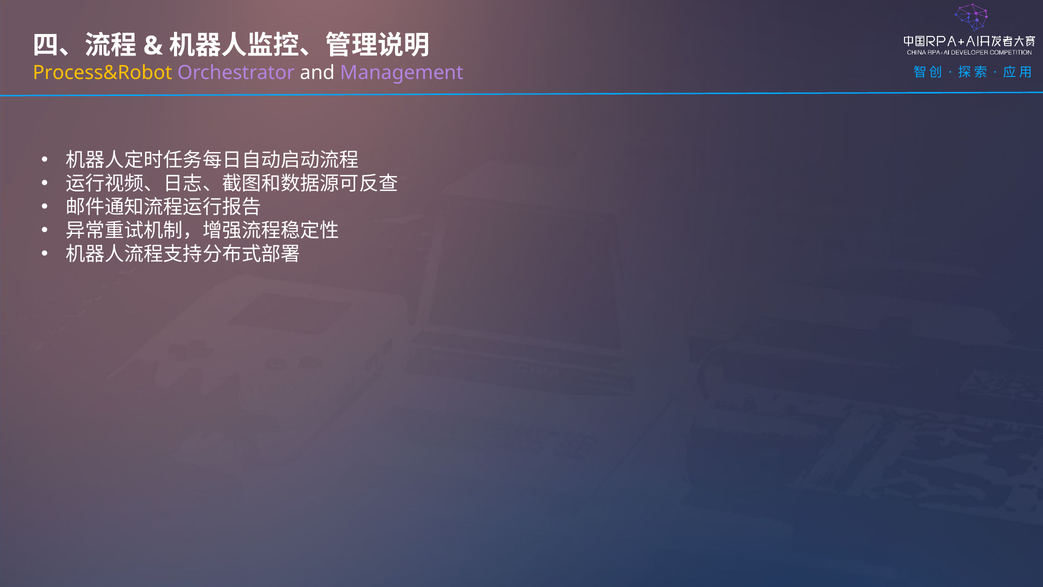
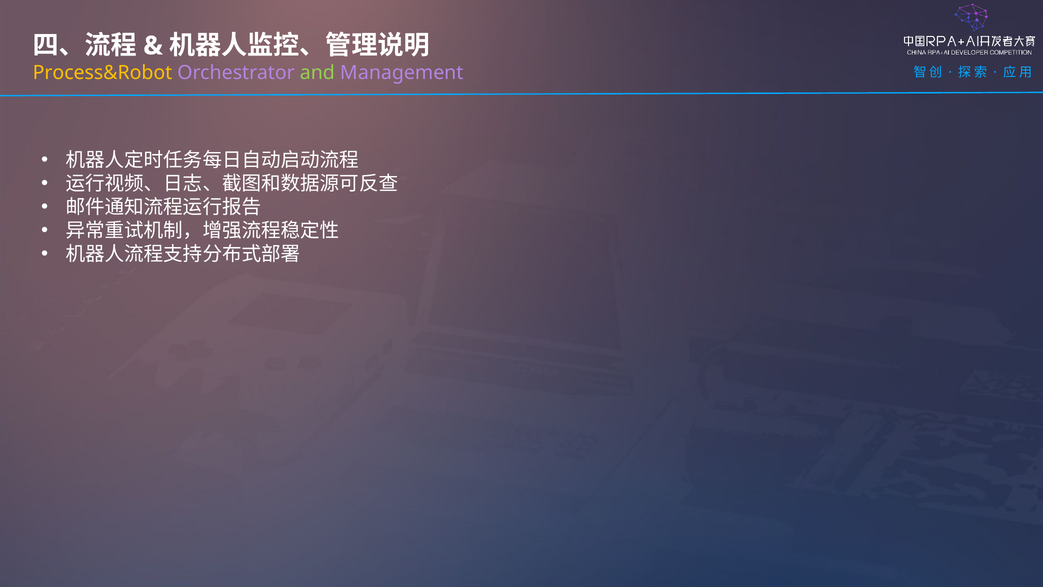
and colour: white -> light green (317, 73)
